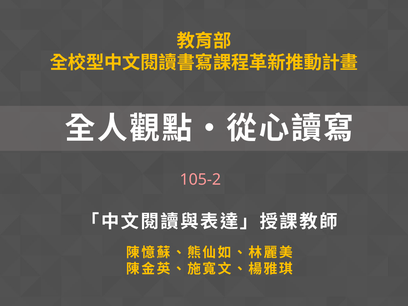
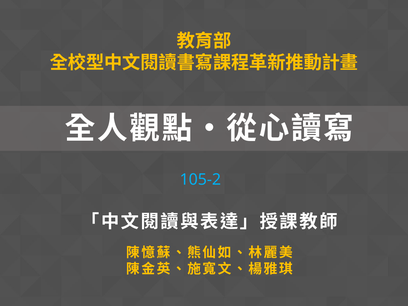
105-2 colour: pink -> light blue (200, 180)
